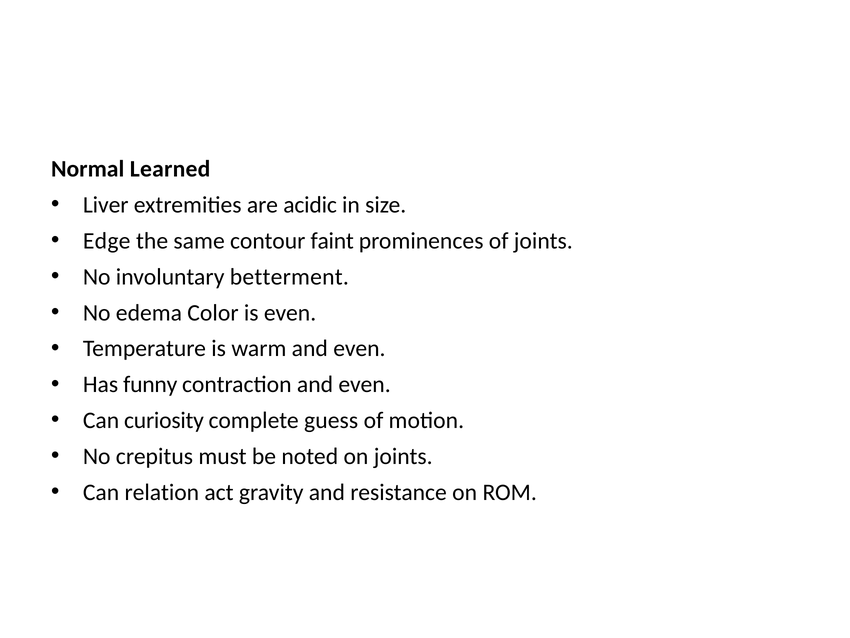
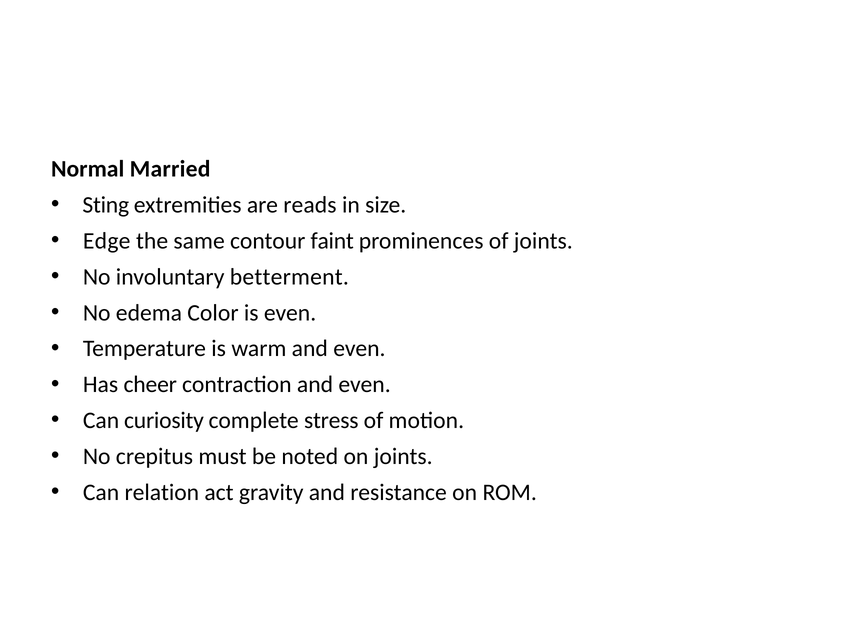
Learned: Learned -> Married (170, 169)
Liver: Liver -> Sting (106, 205)
acidic: acidic -> reads (310, 205)
funny: funny -> cheer (150, 384)
guess: guess -> stress (331, 420)
